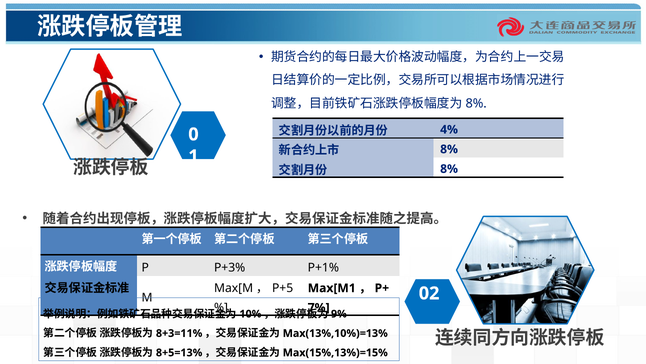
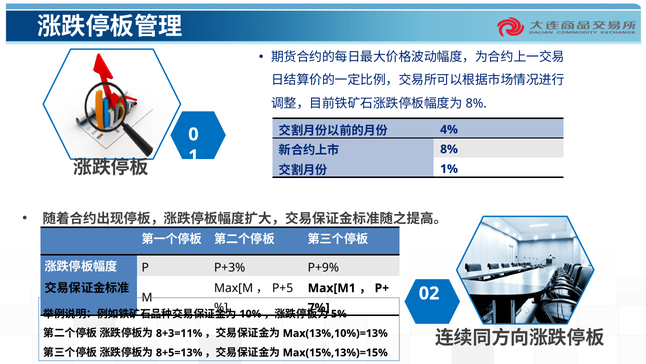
8%: 8% -> 1% (449, 169)
P+1%: P+1% -> P+9% (323, 267)
9%: 9% -> 5% (339, 314)
